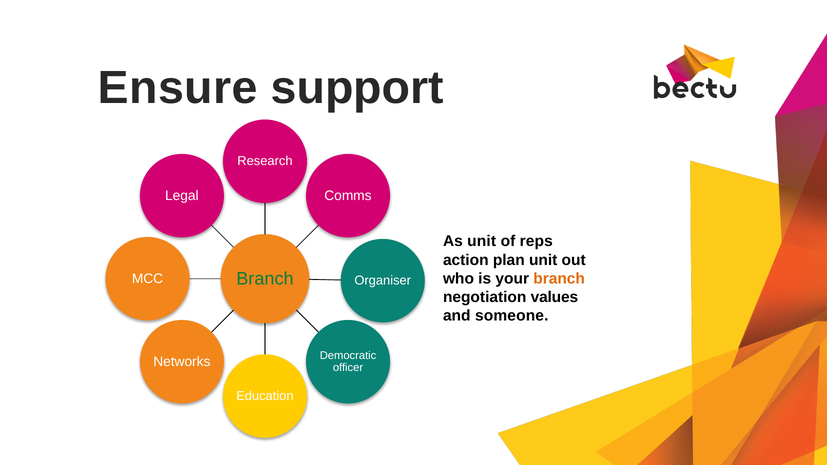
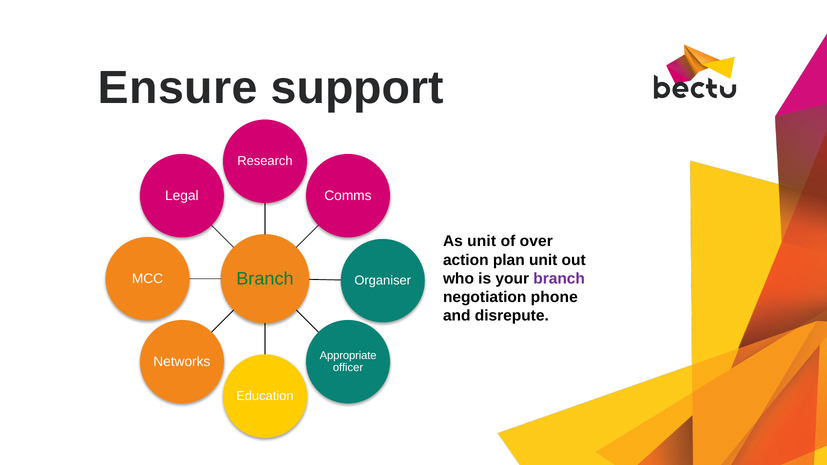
reps: reps -> over (536, 241)
branch colour: orange -> purple (559, 279)
values: values -> phone (554, 297)
someone: someone -> disrepute (512, 316)
Democratic: Democratic -> Appropriate (348, 356)
